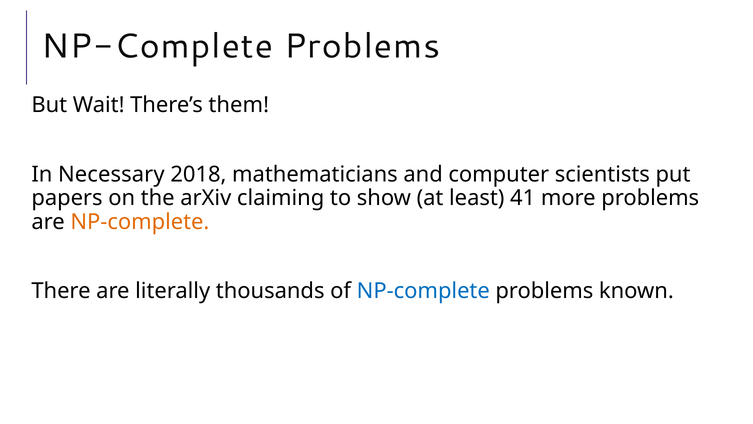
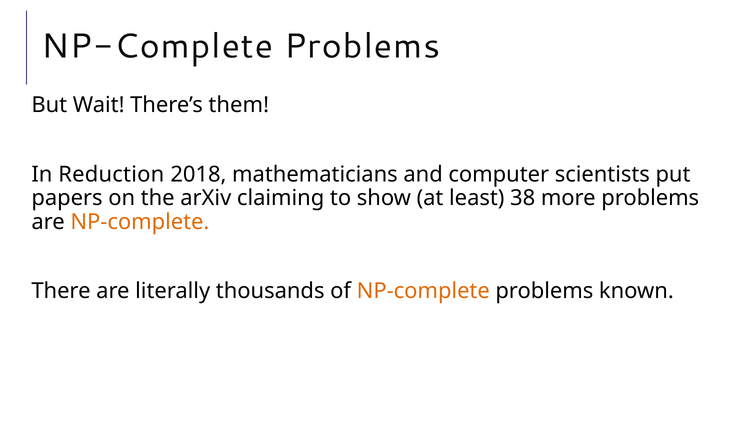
Necessary: Necessary -> Reduction (111, 174)
41: 41 -> 38 (523, 198)
NP-complete colour: blue -> orange (423, 291)
